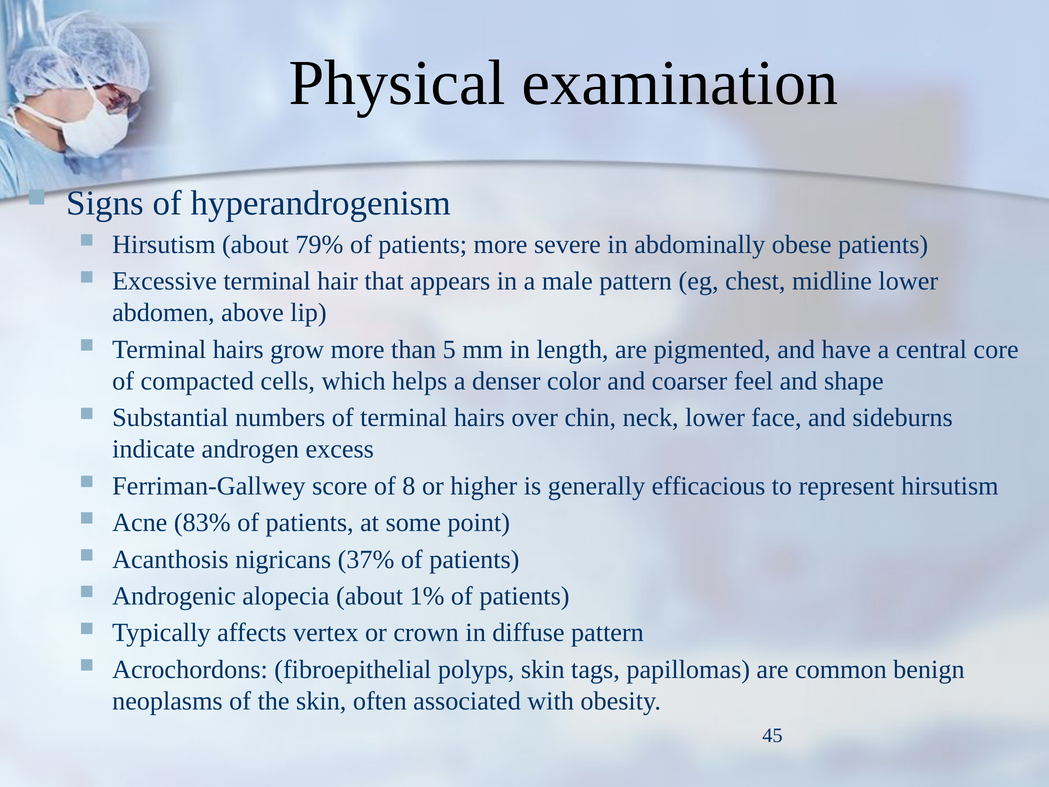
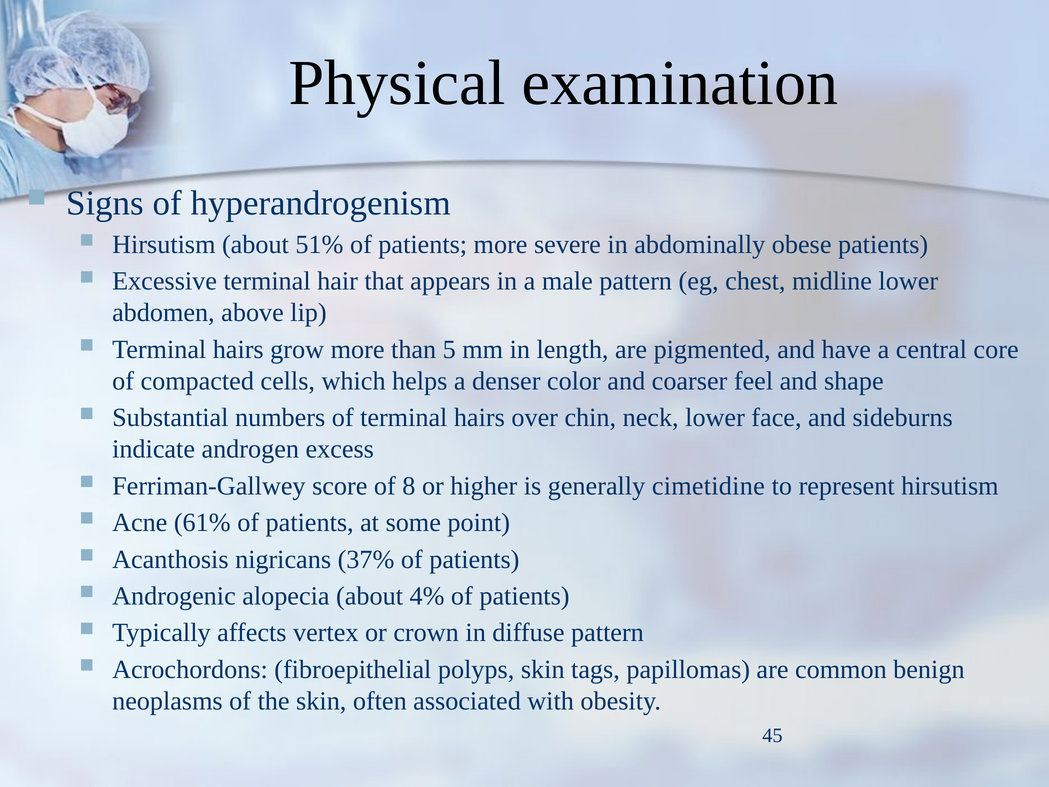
79%: 79% -> 51% (319, 245)
efficacious: efficacious -> cimetidine (708, 486)
83%: 83% -> 61% (202, 522)
1%: 1% -> 4% (427, 596)
